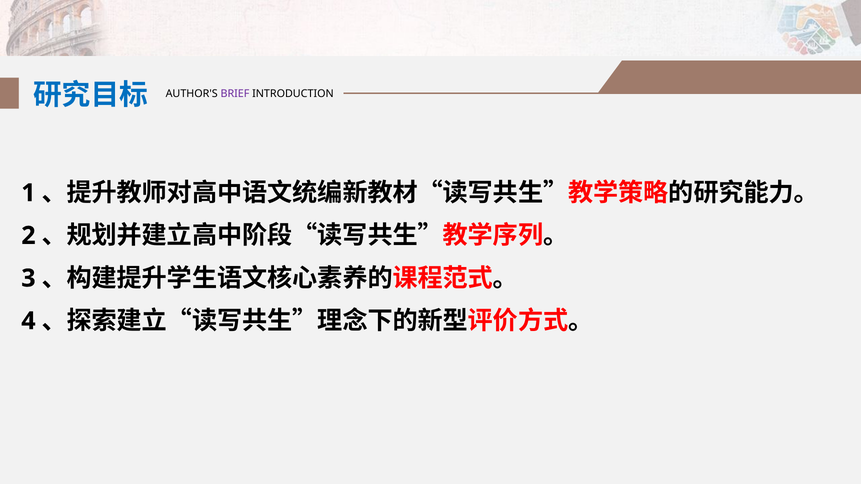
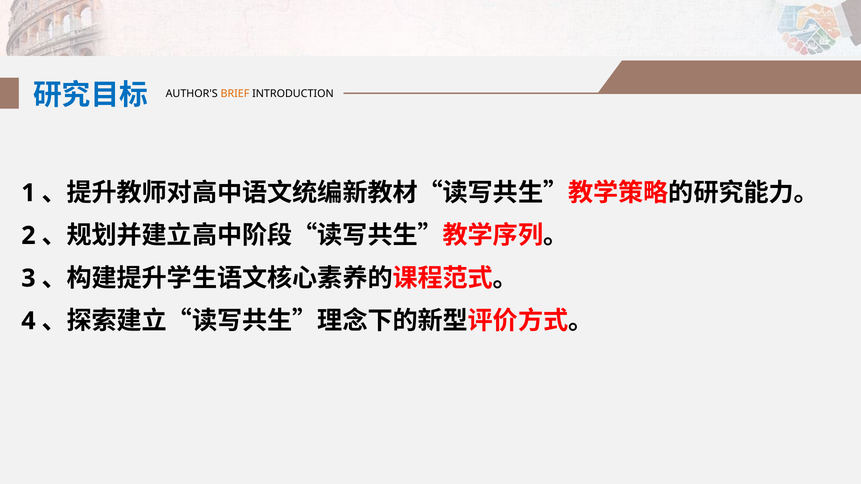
BRIEF colour: purple -> orange (235, 94)
